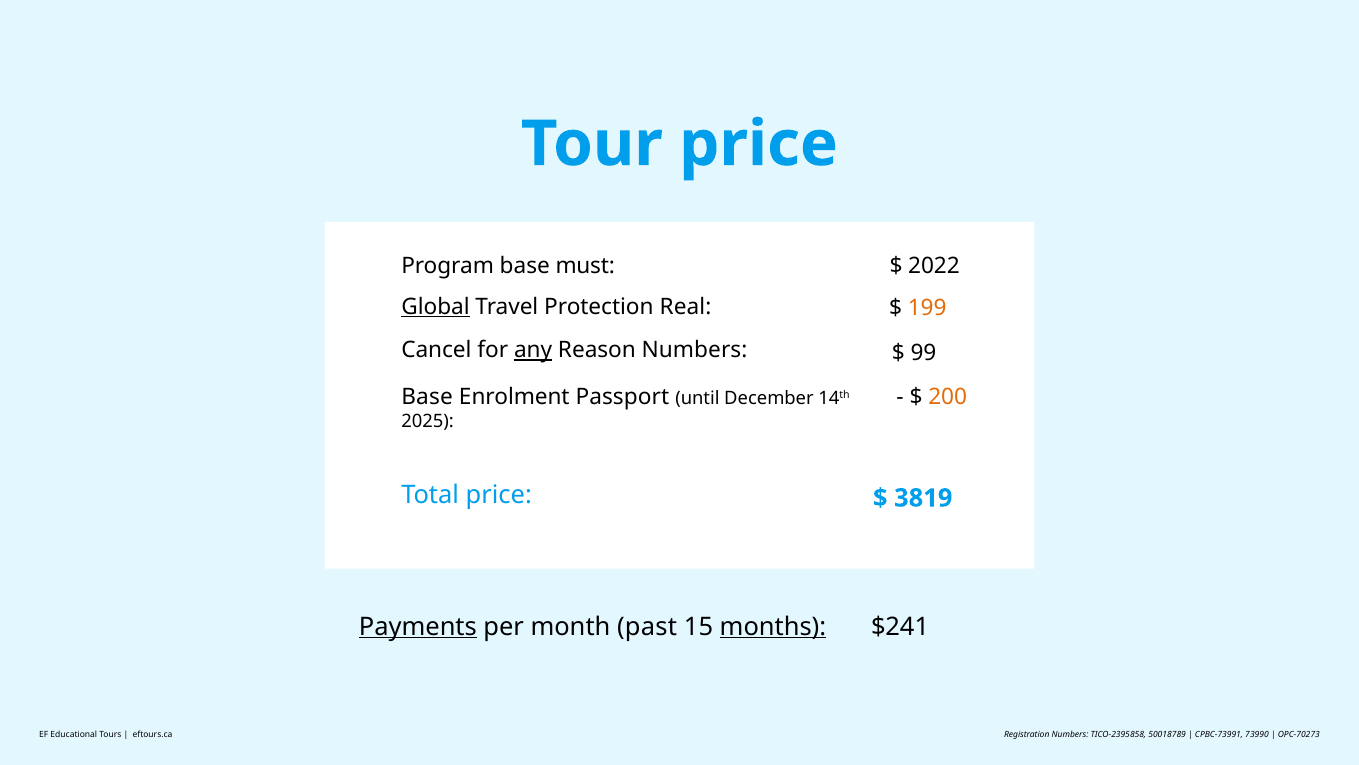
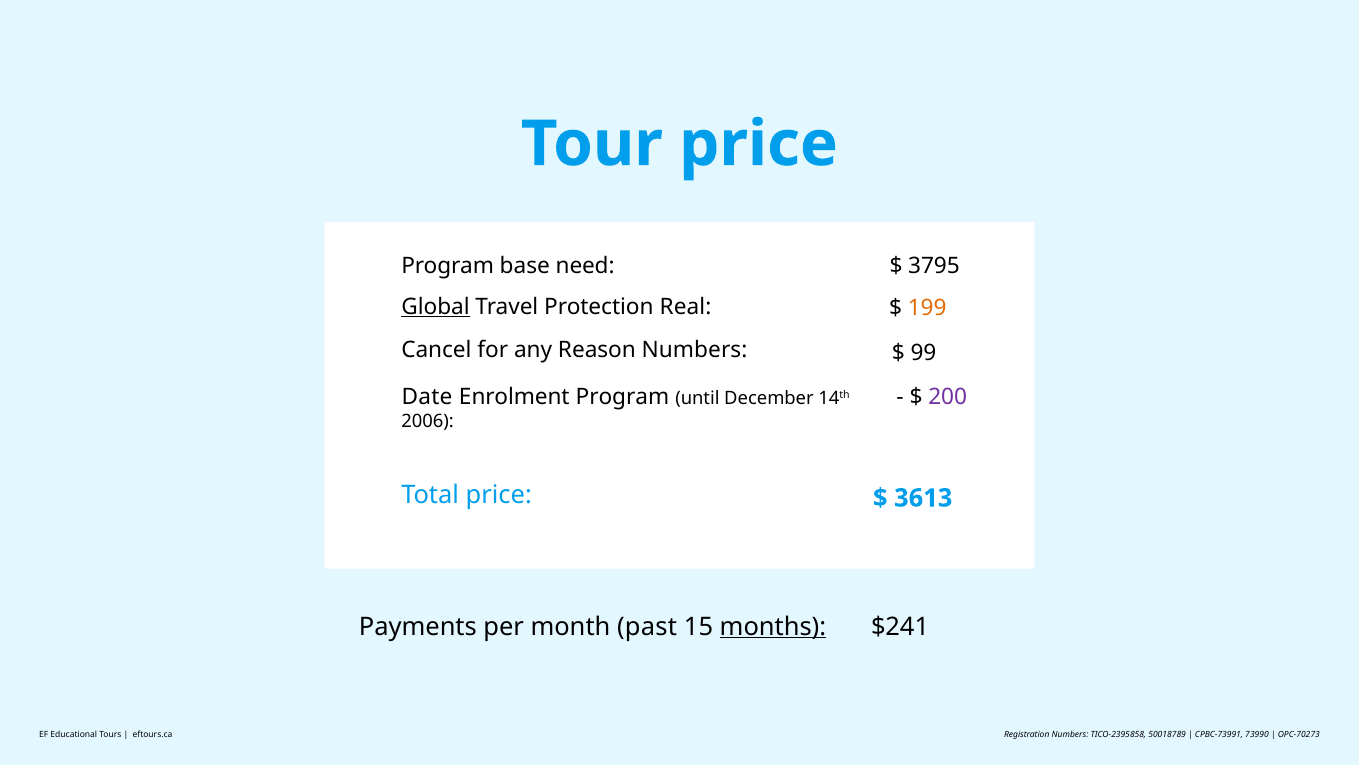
must: must -> need (585, 266)
2022: 2022 -> 3795 (934, 266)
any underline: present -> none (533, 350)
Base: Base -> Date (427, 396)
Enrolment Passport: Passport -> Program (622, 396)
200 colour: orange -> purple (948, 396)
2025: 2025 -> 2006 (428, 421)
3819: 3819 -> 3613 (923, 498)
Payments underline: present -> none (418, 626)
